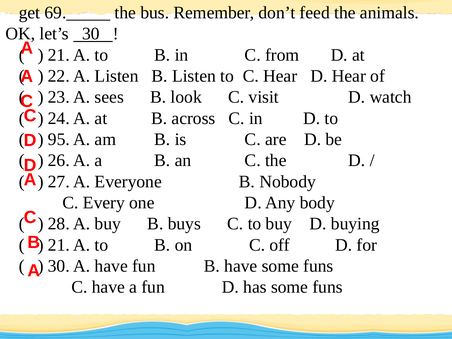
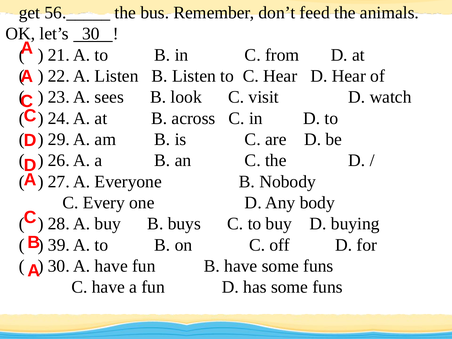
69._____: 69._____ -> 56._____ (77, 13)
95: 95 -> 29 (59, 139)
21: 21 -> 39 (59, 245)
